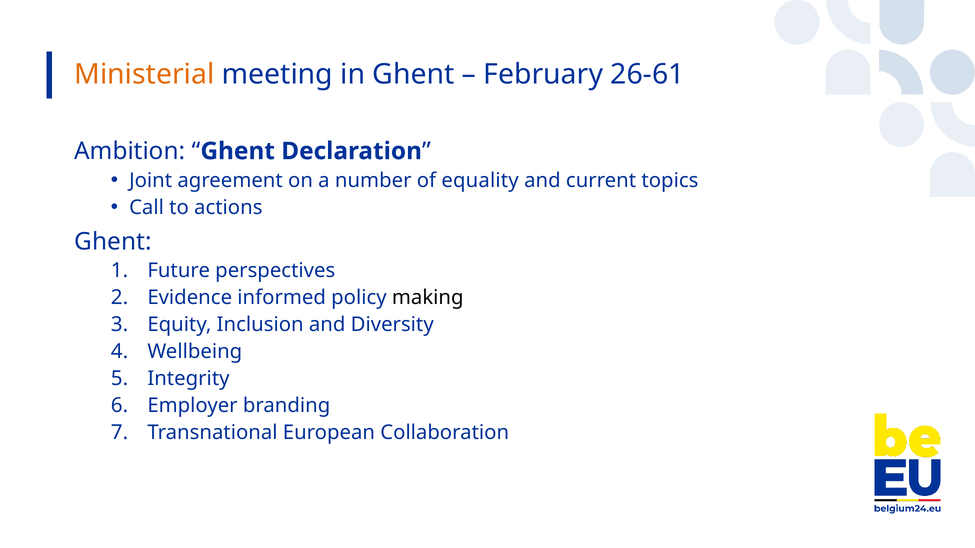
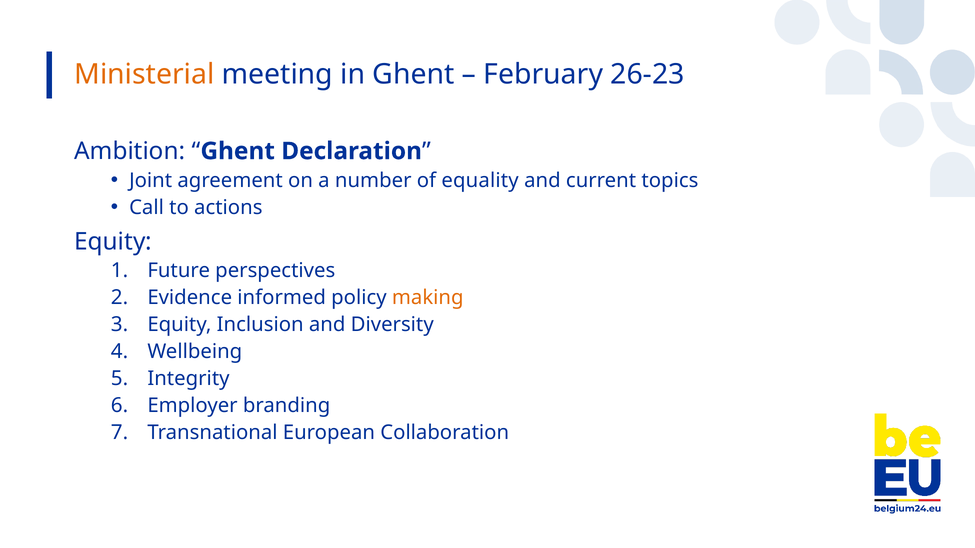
26-61: 26-61 -> 26-23 (647, 74)
Ghent: Ghent -> Equity (113, 242)
making colour: black -> orange (428, 298)
